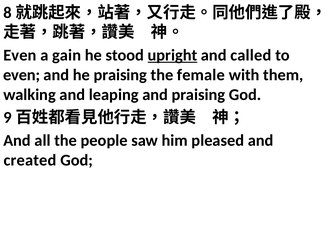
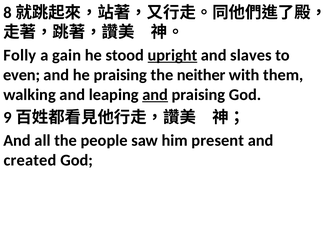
Even: Even -> Folly (20, 55)
called: called -> slaves (251, 55)
female: female -> neither (201, 75)
and underline: none -> present (155, 95)
pleased: pleased -> present (218, 141)
